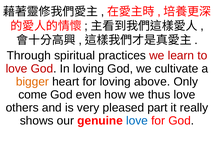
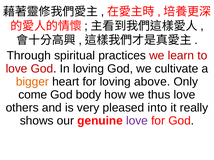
even: even -> body (89, 95)
part: part -> into (157, 108)
love colour: blue -> purple (137, 121)
